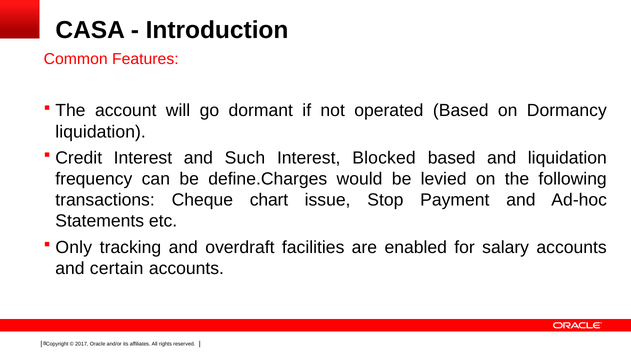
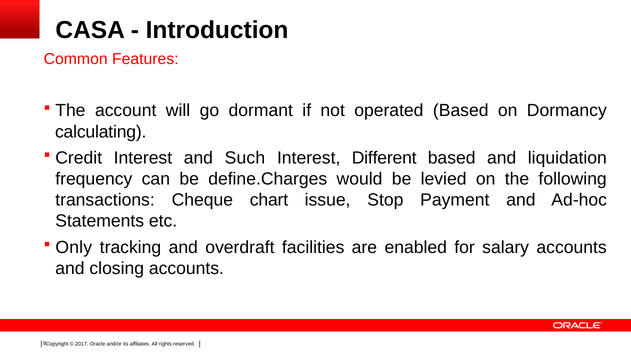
liquidation: liquidation -> calculating (101, 132)
Blocked: Blocked -> Different (384, 158)
certain: certain -> closing (117, 268)
